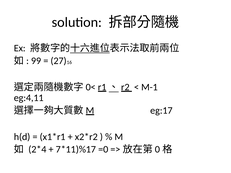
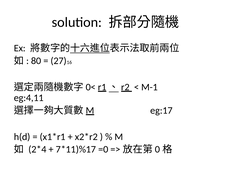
99: 99 -> 80 (36, 61)
